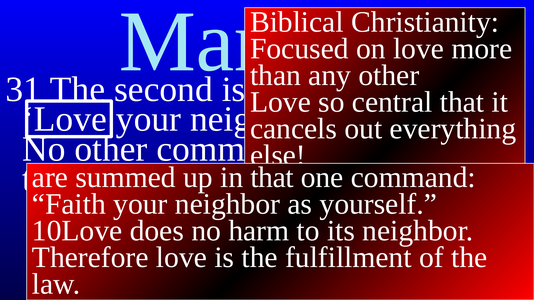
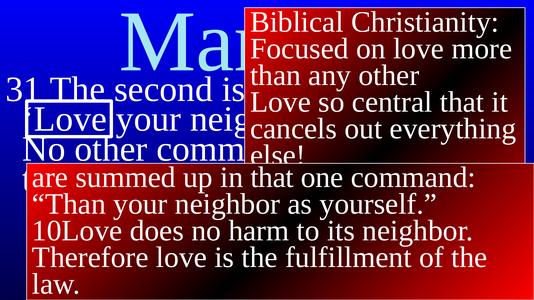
Faith: Faith -> Than (69, 204)
